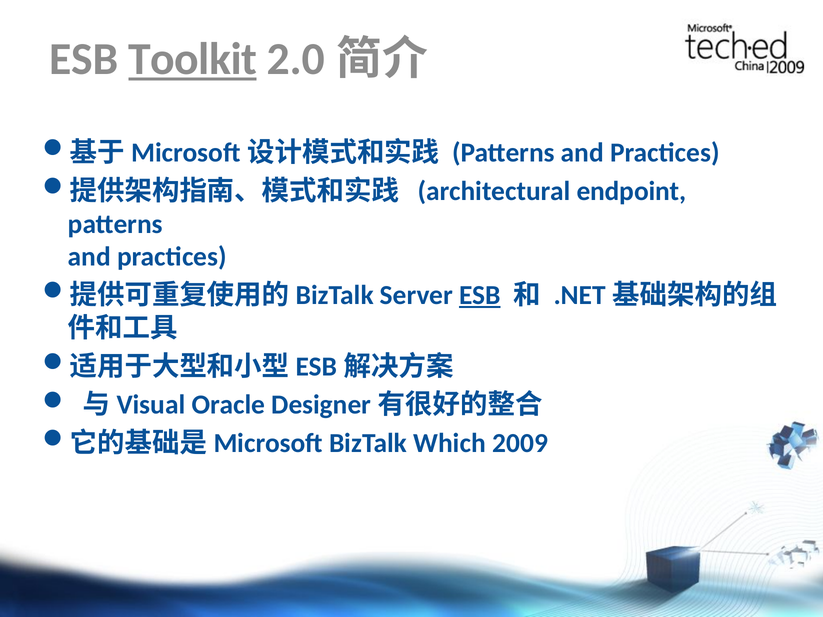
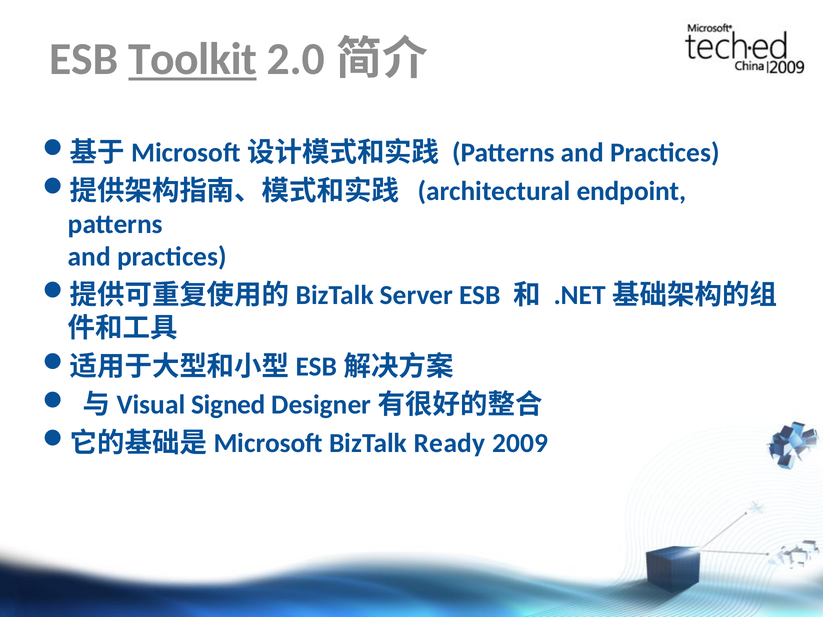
ESB underline: present -> none (480, 295)
Oracle: Oracle -> Signed (228, 405)
Which: Which -> Ready (450, 443)
